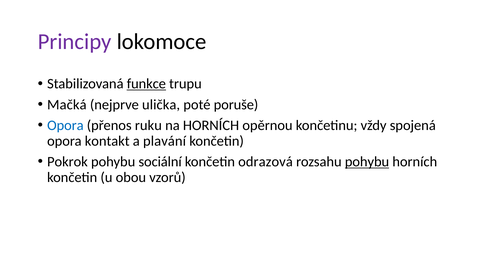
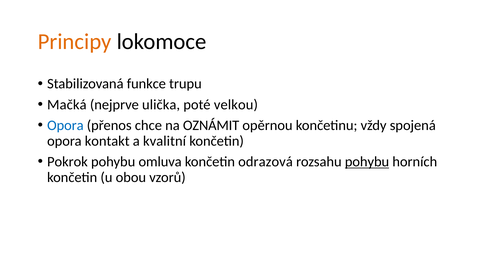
Principy colour: purple -> orange (75, 42)
funkce underline: present -> none (146, 84)
poruše: poruše -> velkou (236, 105)
ruku: ruku -> chce (148, 125)
na HORNÍCH: HORNÍCH -> OZNÁMIT (211, 125)
plavání: plavání -> kvalitní (165, 141)
sociální: sociální -> omluva (160, 162)
